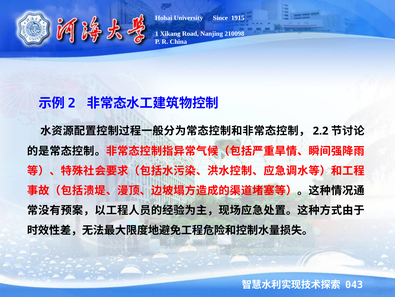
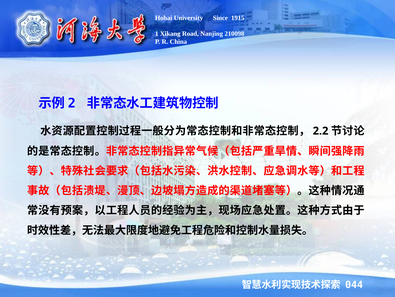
043: 043 -> 044 (354, 284)
